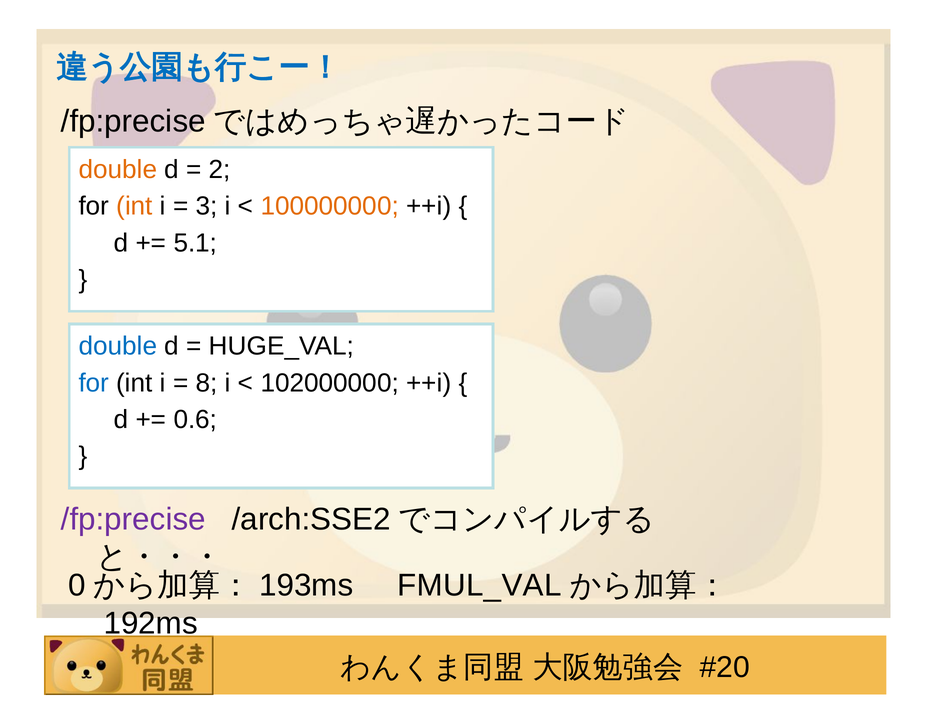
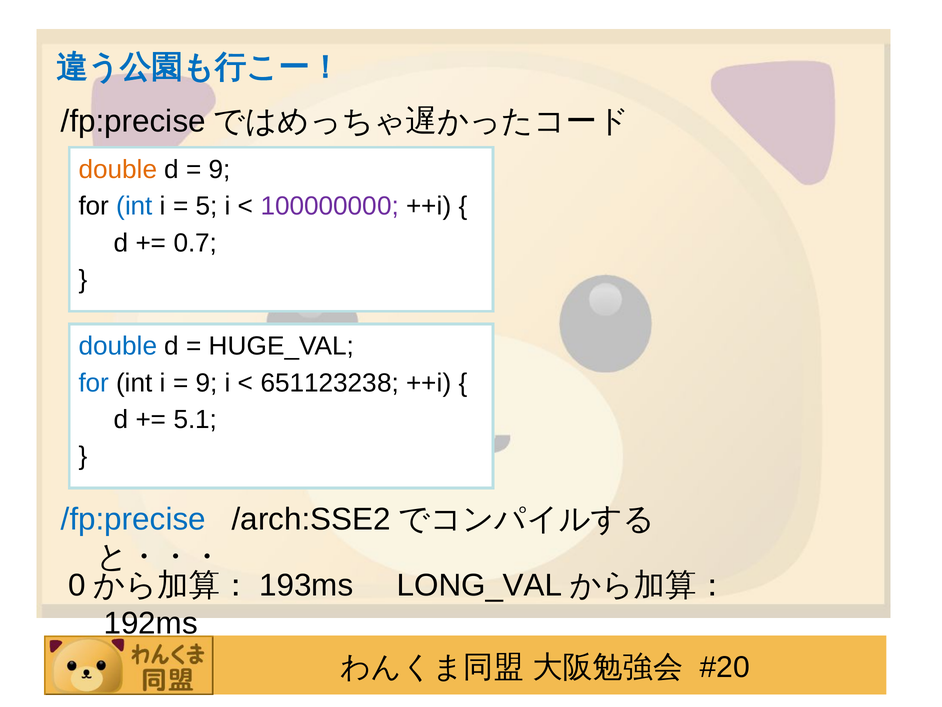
2: 2 -> 9 (220, 169)
int colour: orange -> blue (135, 206)
3: 3 -> 5 (207, 206)
100000000 colour: orange -> purple (330, 206)
5.1: 5.1 -> 0.7 (195, 243)
8: 8 -> 9 (207, 383)
102000000: 102000000 -> 651123238 (330, 383)
0.6: 0.6 -> 5.1 (195, 419)
/fp:precise colour: purple -> blue (133, 519)
FMUL_VAL: FMUL_VAL -> LONG_VAL (480, 585)
